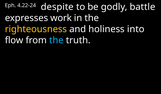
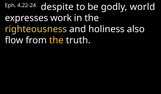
battle: battle -> world (142, 7)
into: into -> also (136, 29)
the colour: light blue -> yellow (56, 40)
